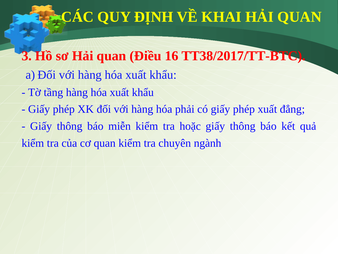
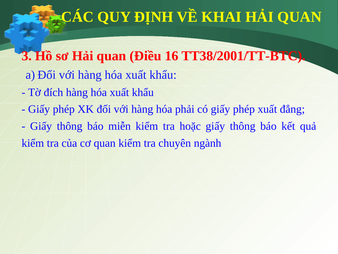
TT38/2017/TT-BTC: TT38/2017/TT-BTC -> TT38/2001/TT-BTC (244, 56)
tầng: tầng -> đích (53, 92)
